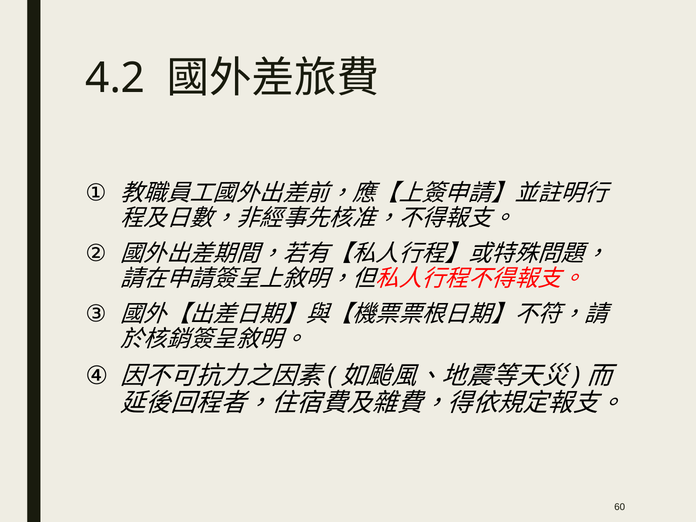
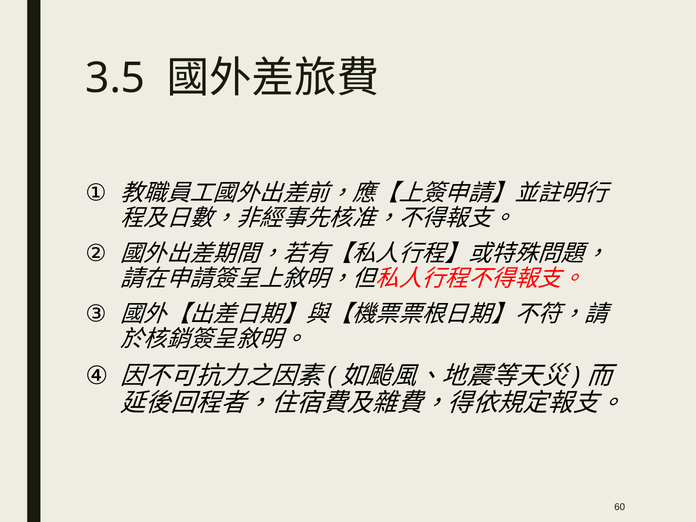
4.2: 4.2 -> 3.5 (115, 78)
